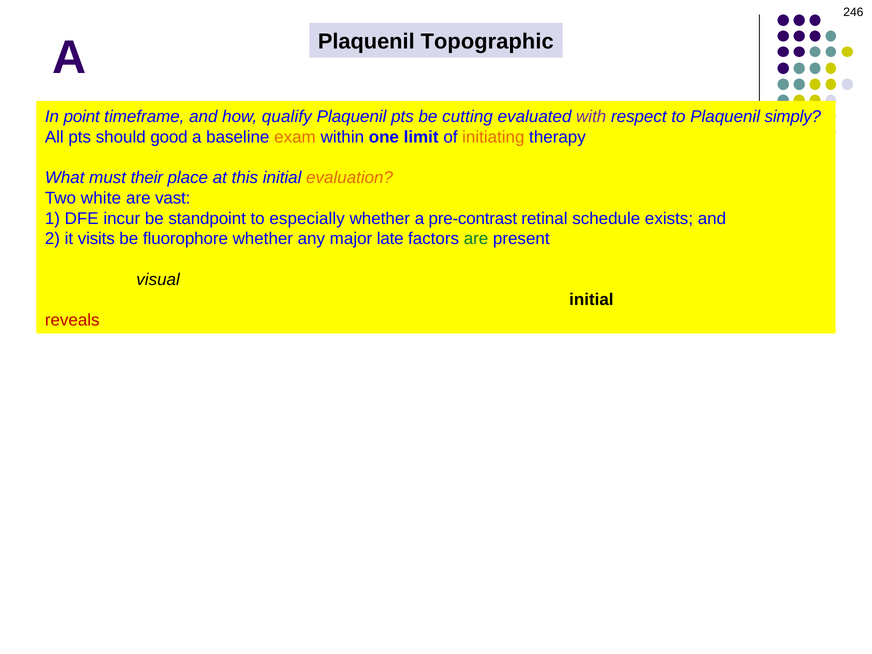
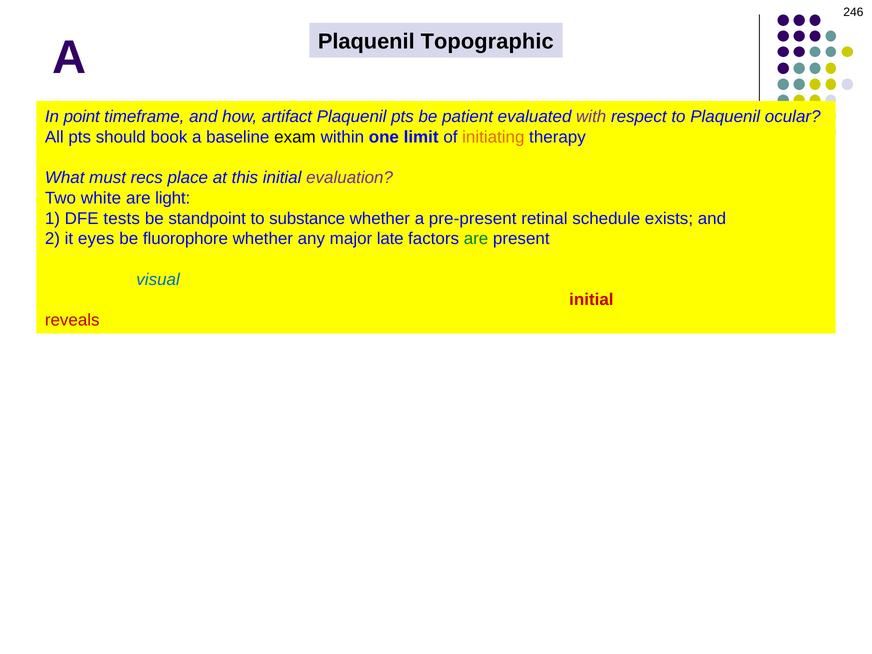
qualify: qualify -> artifact (287, 117)
cutting: cutting -> patient (468, 117)
simply: simply -> ocular (793, 117)
good: good -> book (169, 137)
exam colour: orange -> black (295, 137)
their: their -> recs (147, 178)
evaluation colour: orange -> purple (350, 178)
vast: vast -> light (173, 198)
incur: incur -> tests (122, 218)
especially: especially -> substance (307, 218)
pre-contrast: pre-contrast -> pre-present (473, 218)
visits: visits -> eyes (96, 239)
visual colour: black -> blue (158, 279)
initial colour: black -> red (591, 300)
